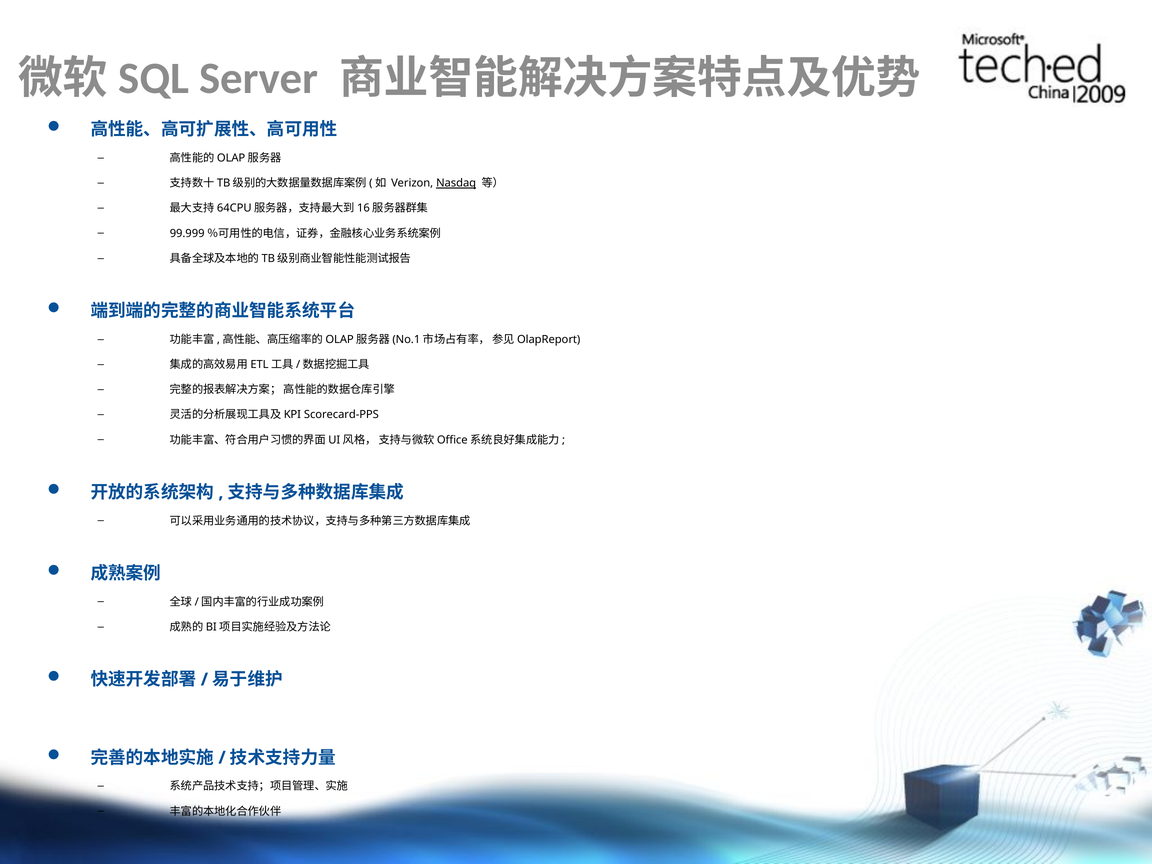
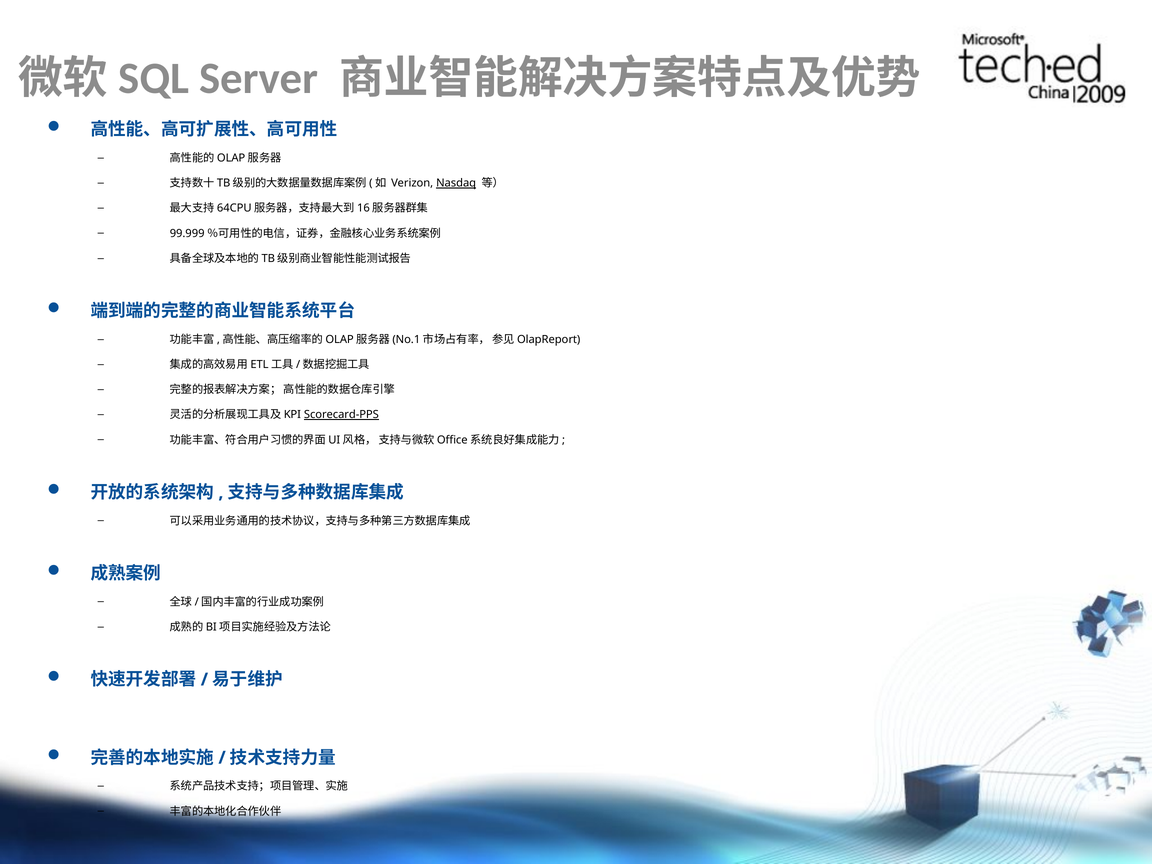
Scorecard-PPS underline: none -> present (341, 415)
